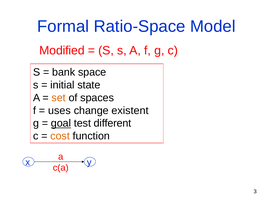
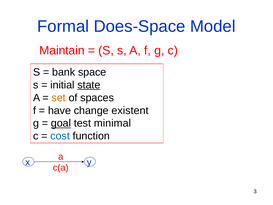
Ratio-Space: Ratio-Space -> Does-Space (140, 26)
Modified: Modified -> Maintain (62, 50)
state underline: none -> present (89, 85)
uses: uses -> have (60, 110)
different: different -> minimal (112, 123)
cost colour: orange -> blue (60, 136)
